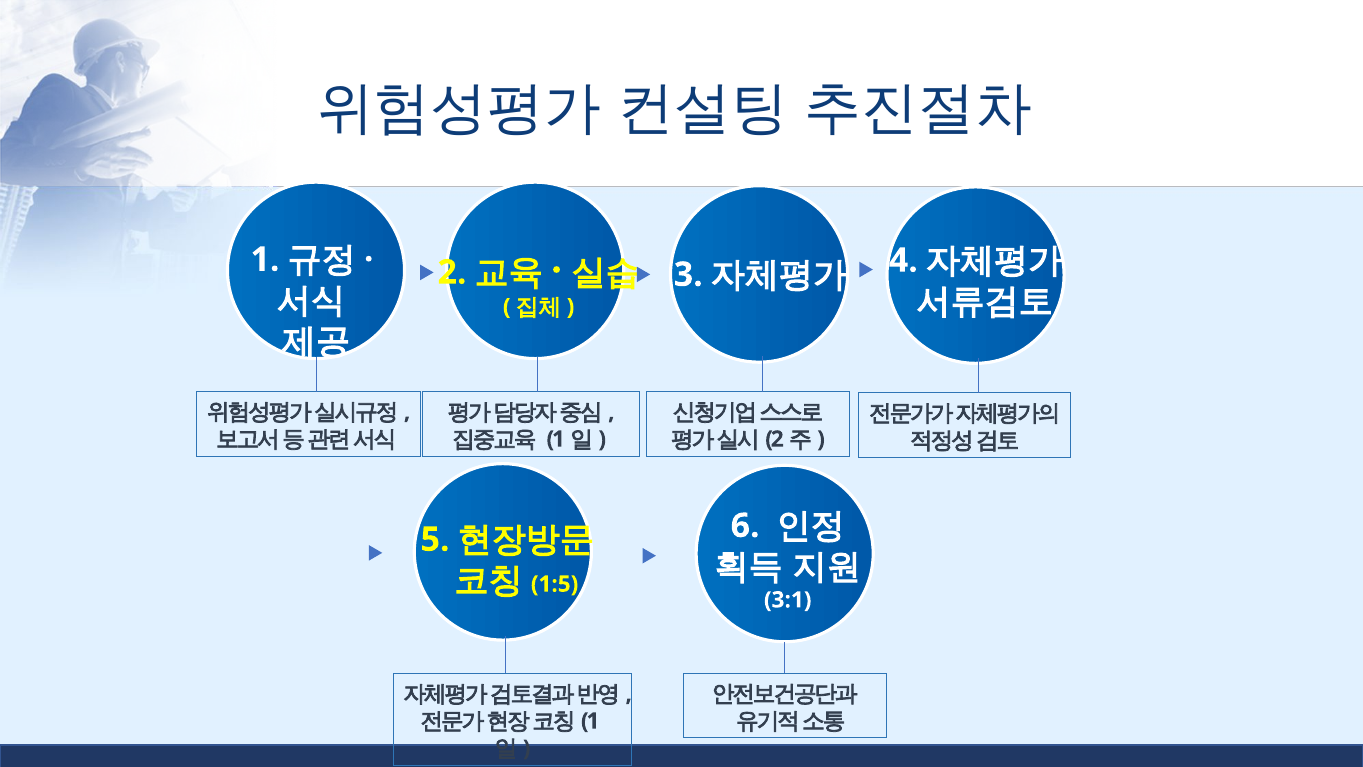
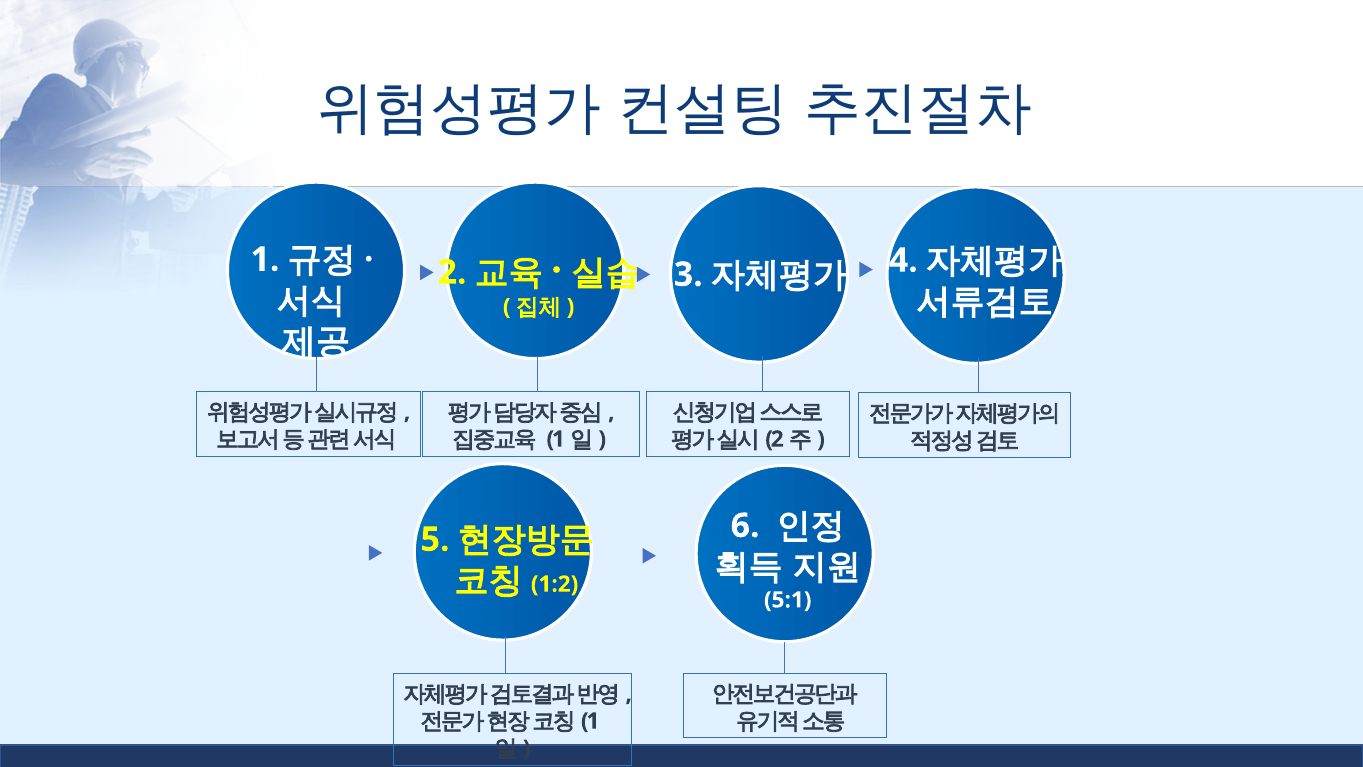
1:5: 1:5 -> 1:2 (555, 584)
3:1: 3:1 -> 5:1 (788, 600)
